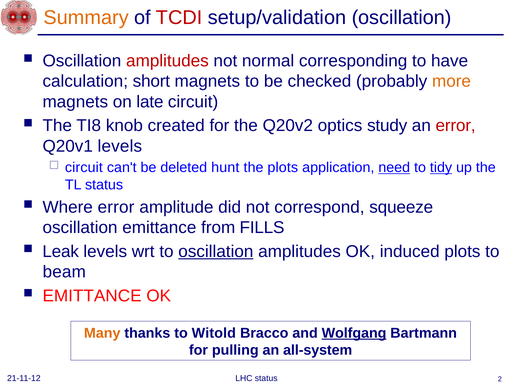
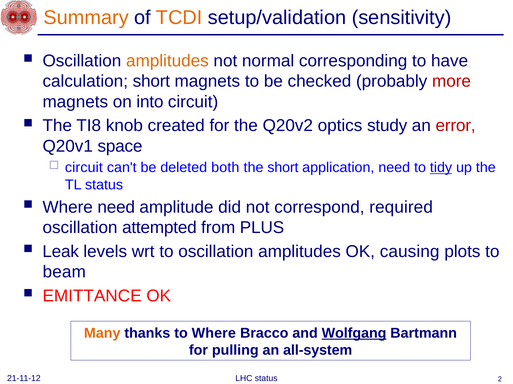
TCDI colour: red -> orange (179, 18)
setup/validation oscillation: oscillation -> sensitivity (402, 18)
amplitudes colour: red -> orange (167, 61)
more colour: orange -> red (452, 81)
late: late -> into (150, 102)
Q20v1 levels: levels -> space (120, 146)
hunt: hunt -> both (225, 168)
the plots: plots -> short (283, 168)
need underline: present -> none (394, 168)
Where error: error -> need (116, 207)
squeeze: squeeze -> required (401, 207)
oscillation emittance: emittance -> attempted (159, 228)
FILLS: FILLS -> PLUS (262, 228)
oscillation underline: present -> none (216, 252)
induced: induced -> causing (410, 252)
to Witold: Witold -> Where (214, 334)
